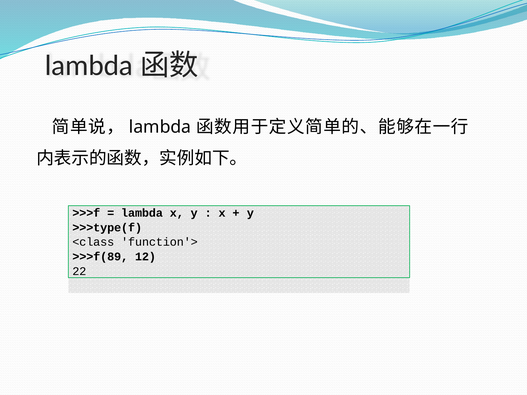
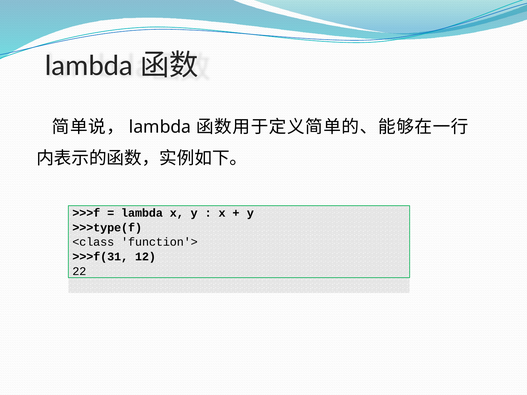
>>>f(89: >>>f(89 -> >>>f(31 (100, 257)
